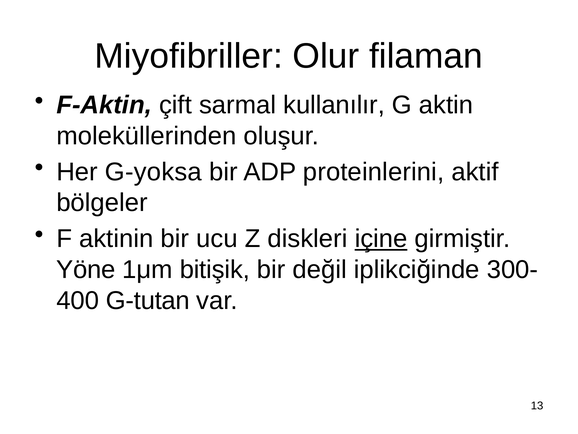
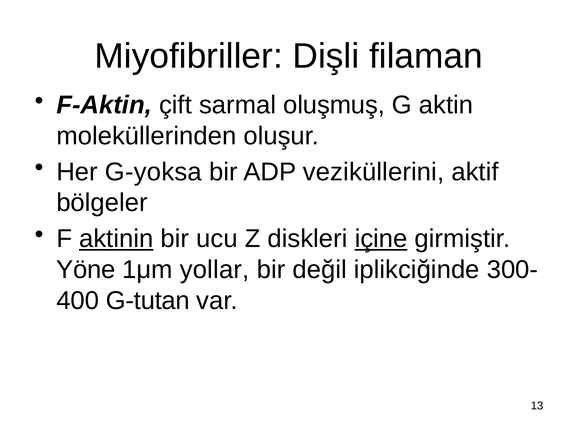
Olur: Olur -> Dişli (326, 56)
kullanılır: kullanılır -> oluşmuş (334, 105)
proteinlerini: proteinlerini -> veziküllerini (374, 172)
aktinin underline: none -> present (116, 239)
bitişik: bitişik -> yollar (215, 269)
